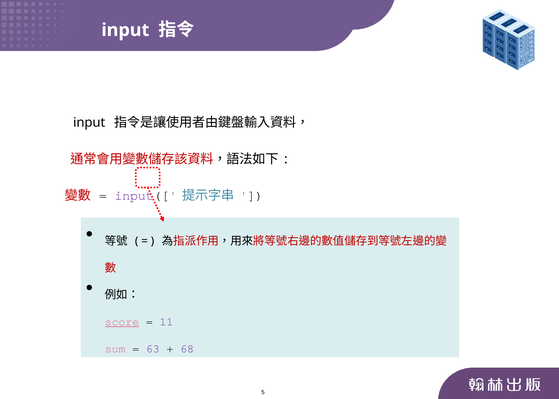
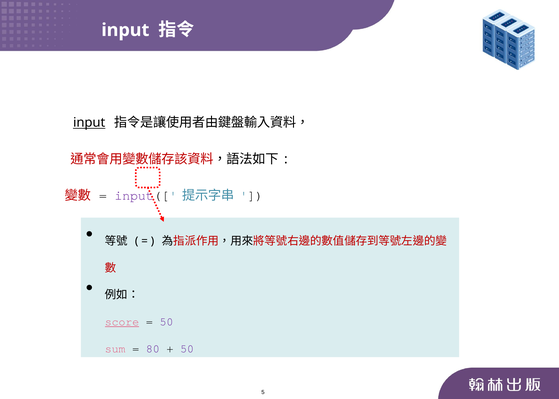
input underline: none -> present (89, 123)
11: 11 -> 50 (166, 322)
63: 63 -> 80 (153, 349)
68: 68 -> 50 (187, 349)
